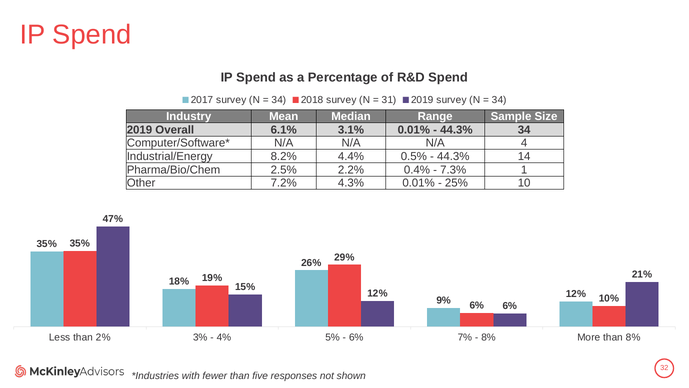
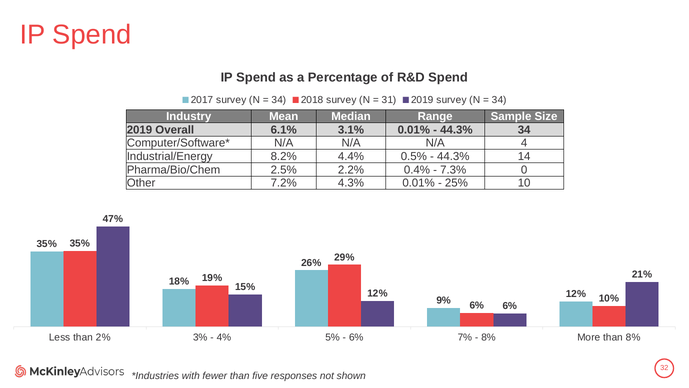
1: 1 -> 0 (524, 170)
